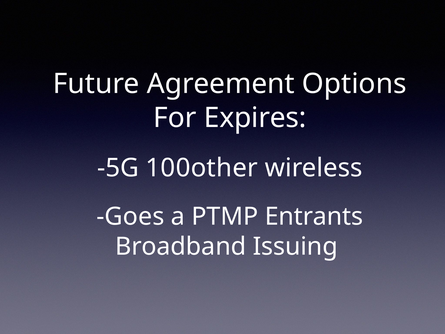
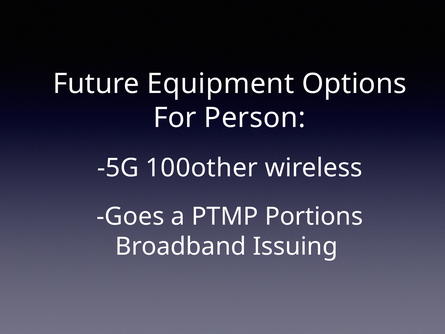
Agreement: Agreement -> Equipment (221, 84)
Expires: Expires -> Person (255, 118)
Entrants: Entrants -> Portions (314, 216)
